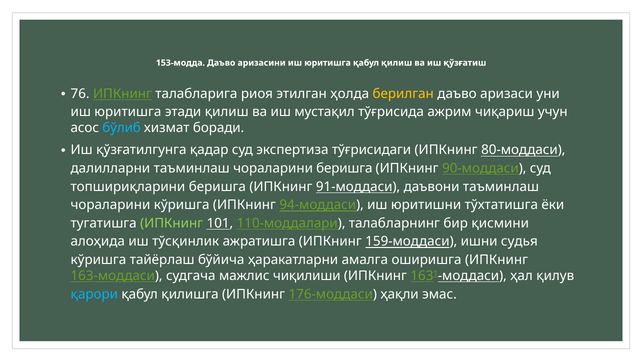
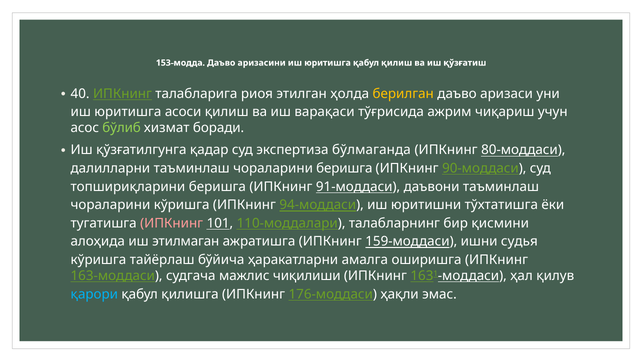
76: 76 -> 40 (80, 94)
этади: этади -> асоси (183, 112)
мустақил: мустақил -> варақаси (325, 112)
бўлиб colour: light blue -> light green (122, 128)
тўғрисидаги: тўғрисидаги -> бўлмаганда (371, 150)
ИПКнинг colour: light green -> pink (172, 223)
тўсқинлик: тўсқинлик -> этилмаган (186, 242)
